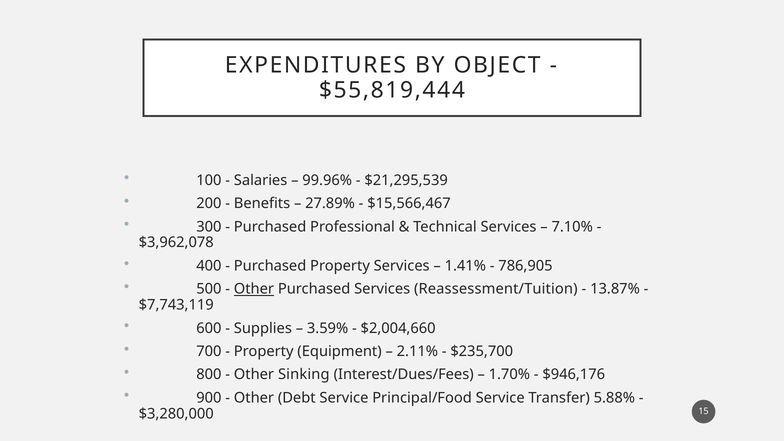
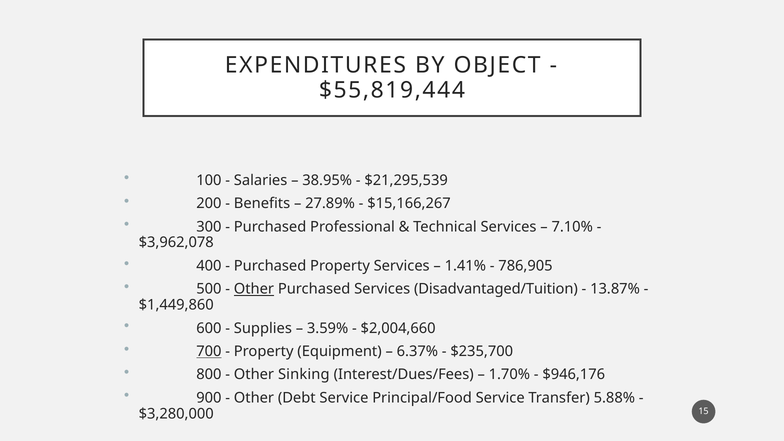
99.96%: 99.96% -> 38.95% (327, 180)
$15,566,467: $15,566,467 -> $15,166,267 (409, 204)
Reassessment/Tuition: Reassessment/Tuition -> Disadvantaged/Tuition (496, 289)
$7,743,119: $7,743,119 -> $1,449,860 (176, 305)
700 underline: none -> present (209, 351)
2.11%: 2.11% -> 6.37% (417, 351)
